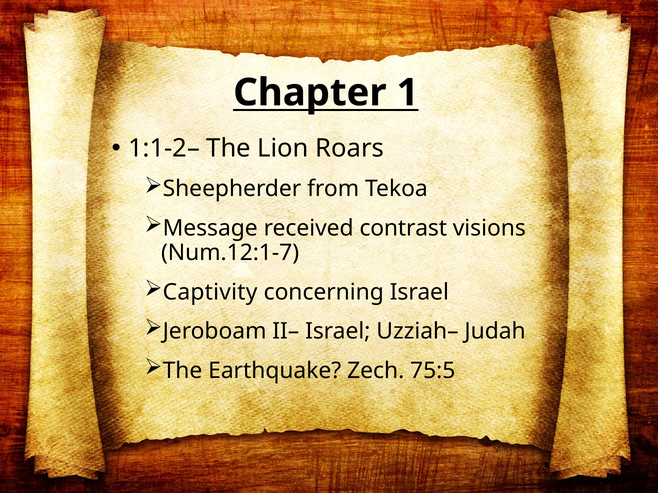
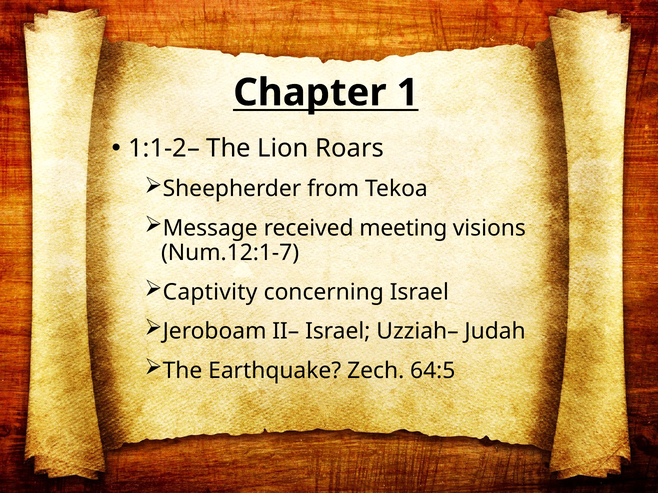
contrast: contrast -> meeting (403, 228)
75:5: 75:5 -> 64:5 (433, 371)
